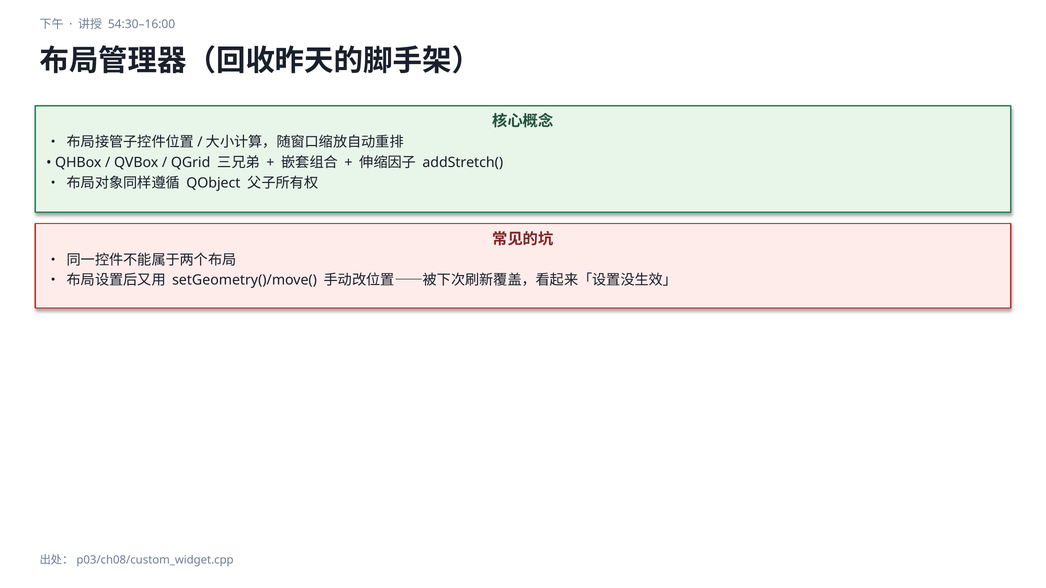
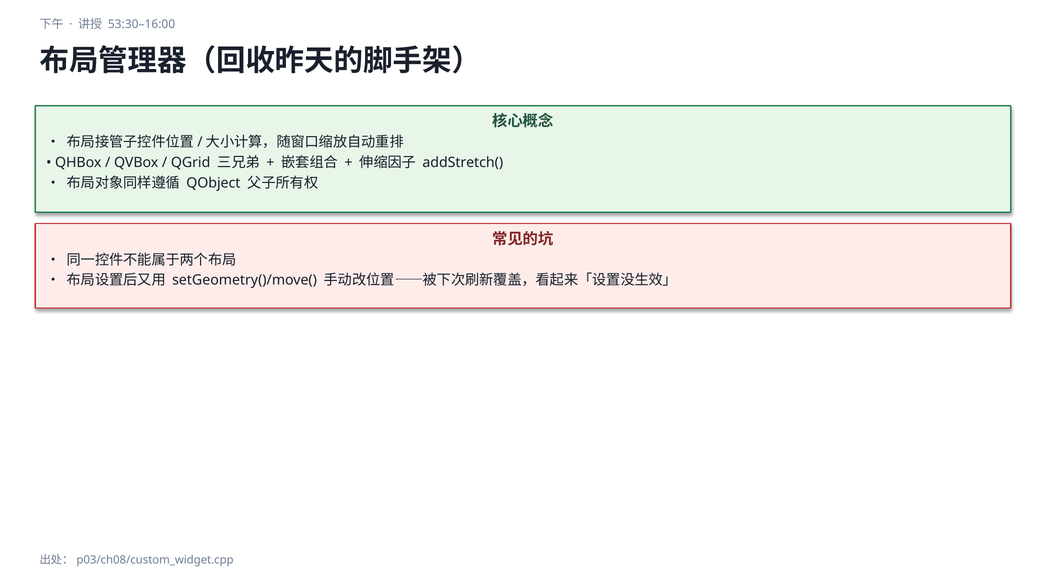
54:30–16:00: 54:30–16:00 -> 53:30–16:00 (142, 24)
